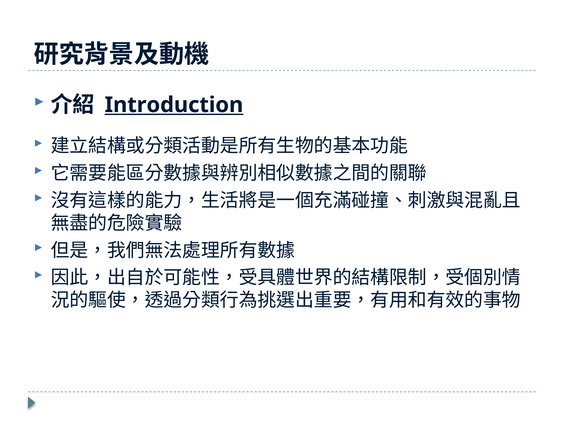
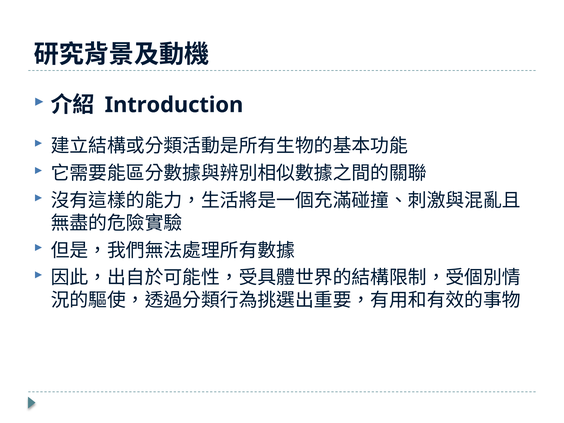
Introduction underline: present -> none (174, 105)
